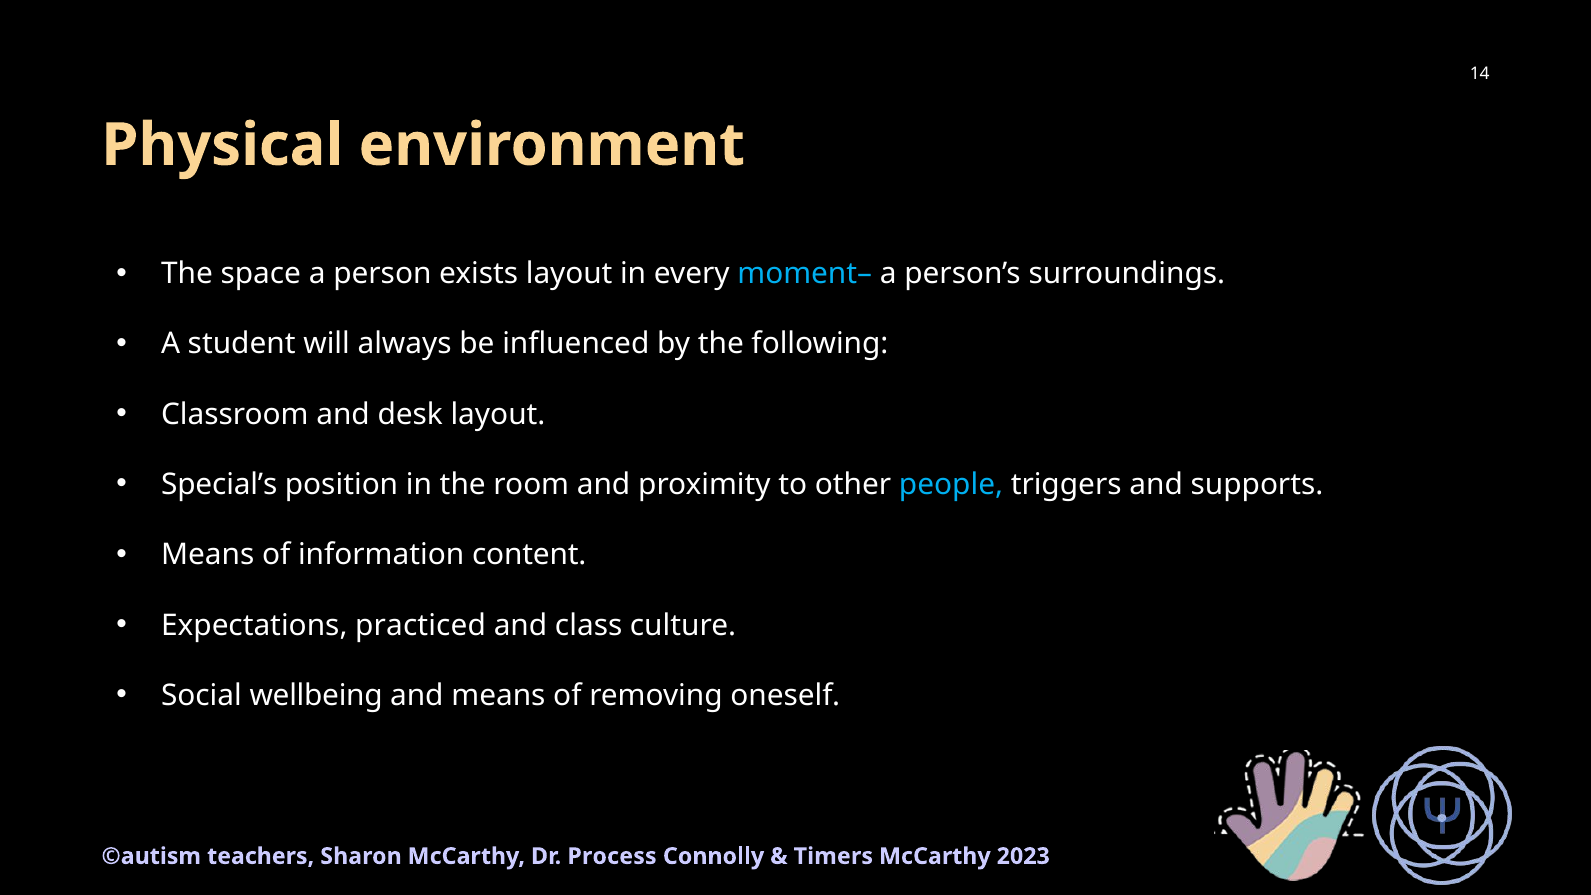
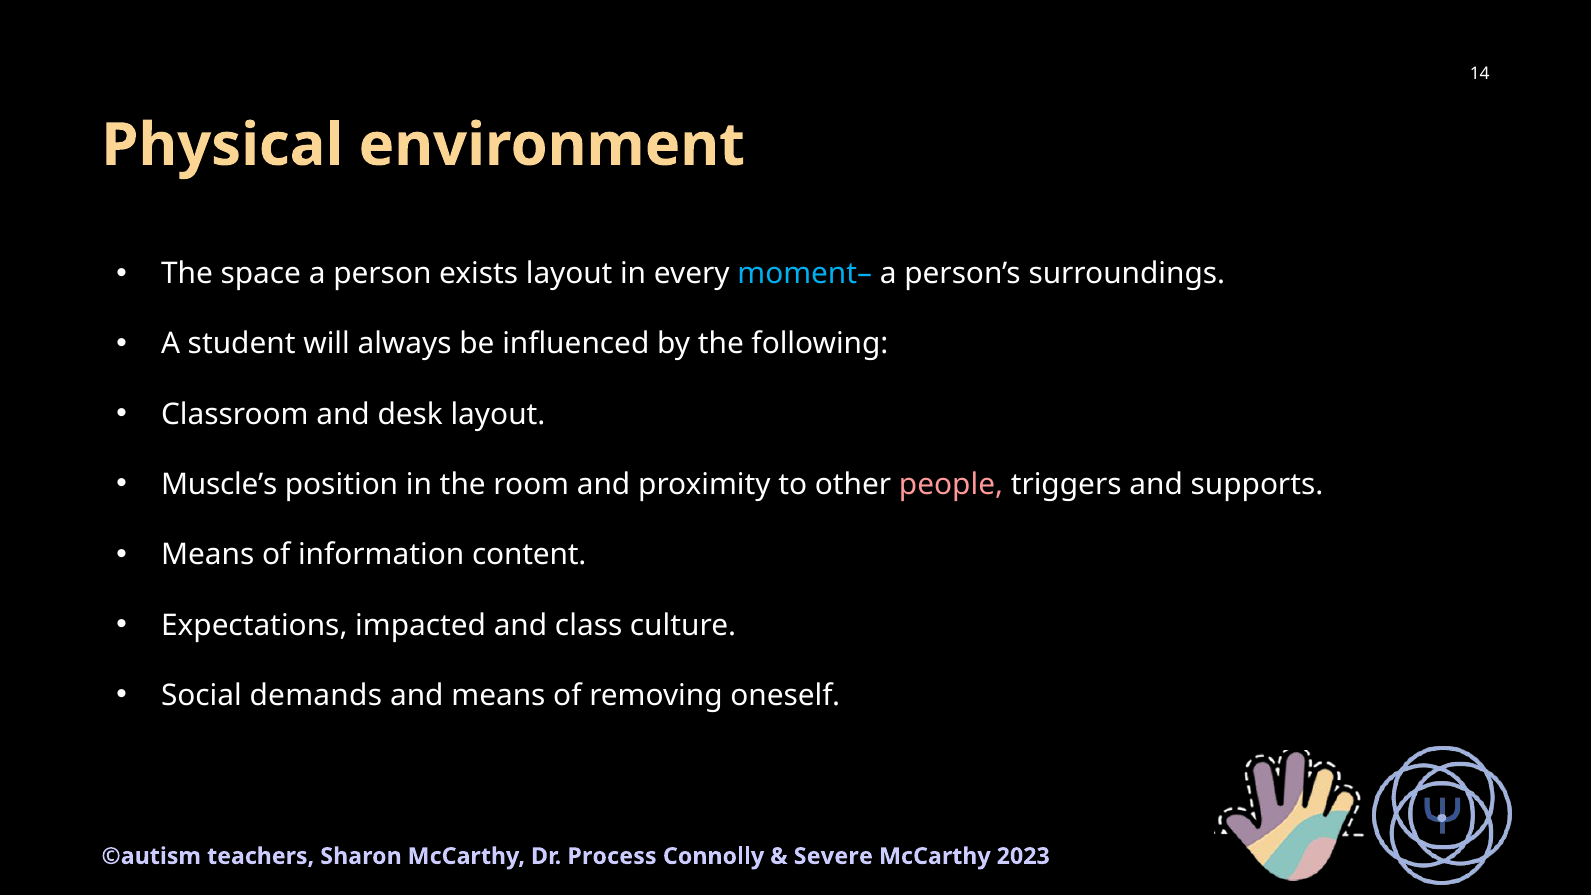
Special’s: Special’s -> Muscle’s (219, 485)
people colour: light blue -> pink (951, 485)
practiced: practiced -> impacted (421, 625)
wellbeing: wellbeing -> demands (316, 695)
Timers: Timers -> Severe (833, 856)
